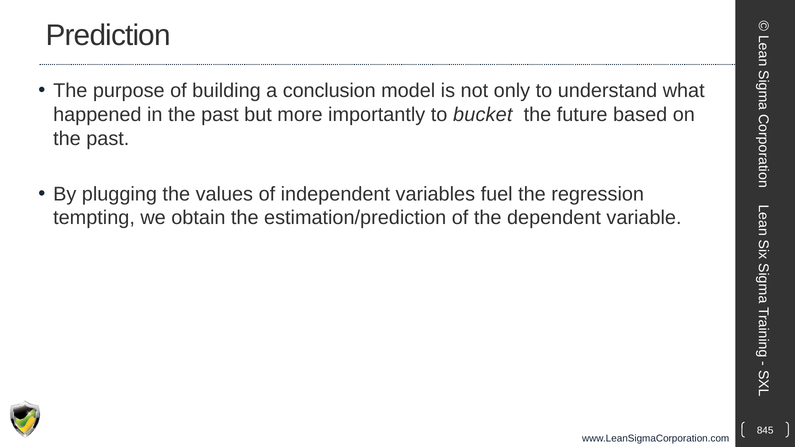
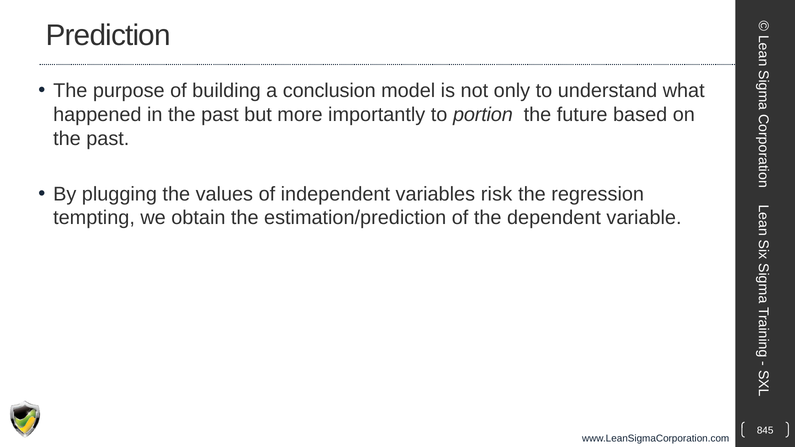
bucket: bucket -> portion (483, 115)
fuel: fuel -> risk (497, 194)
